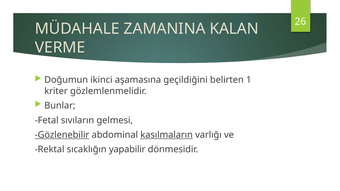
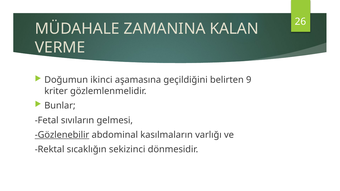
1: 1 -> 9 (249, 80)
kasılmaların underline: present -> none (167, 135)
yapabilir: yapabilir -> sekizinci (127, 150)
